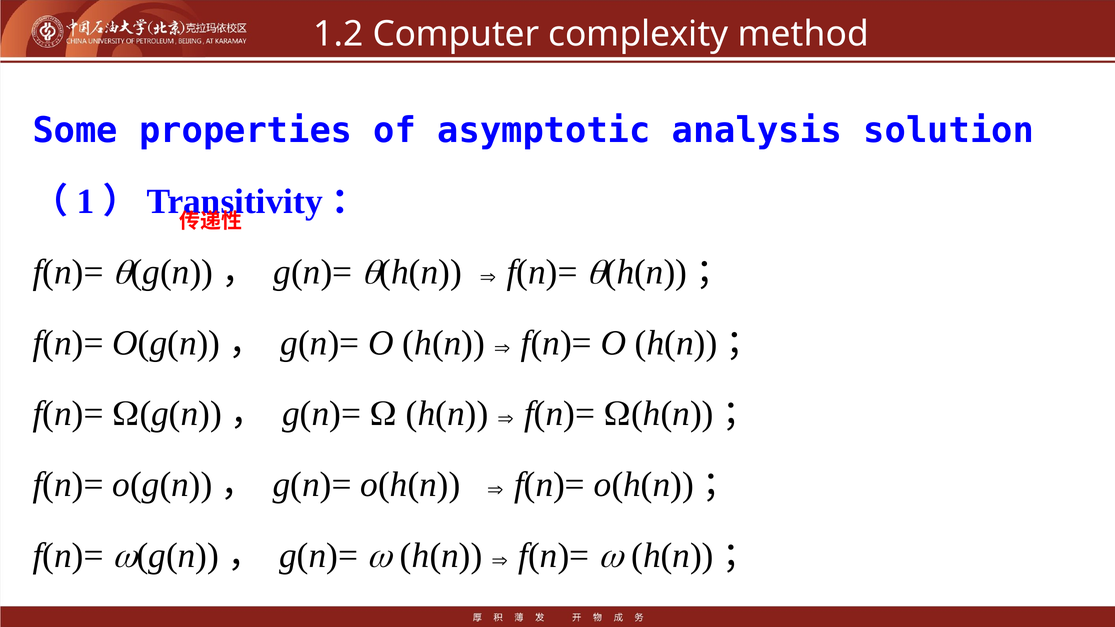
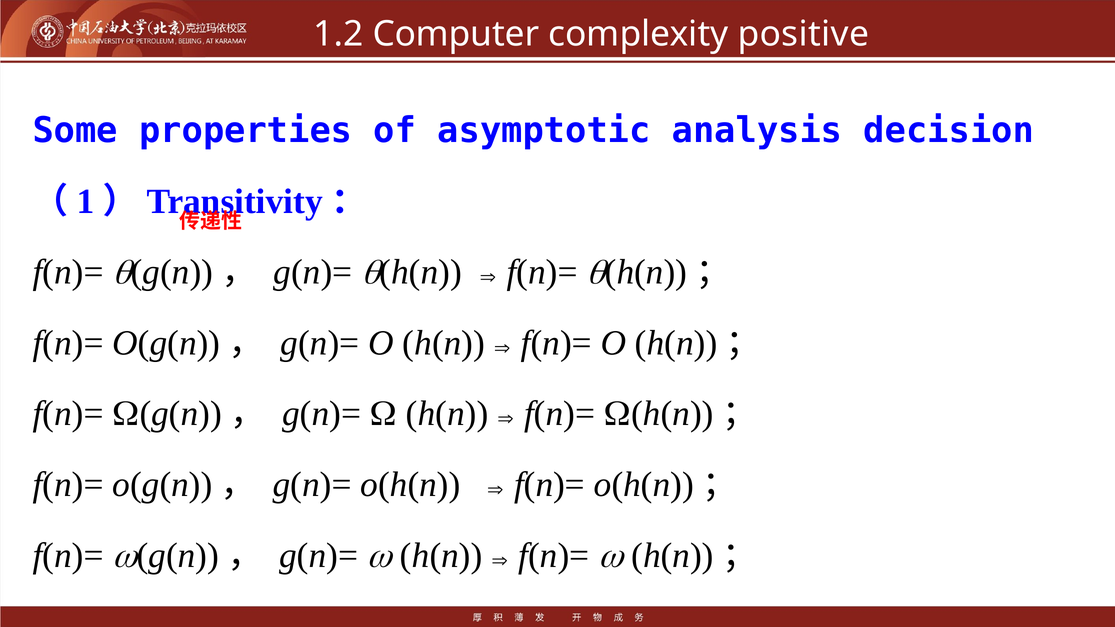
method: method -> positive (803, 34)
solution: solution -> decision (949, 131)
